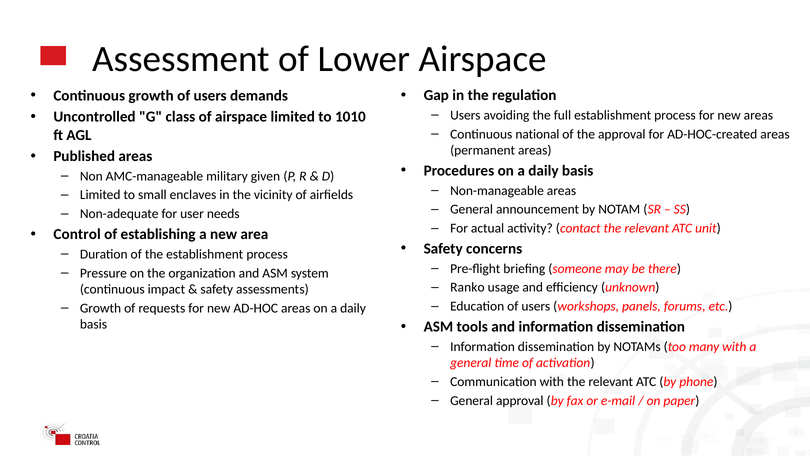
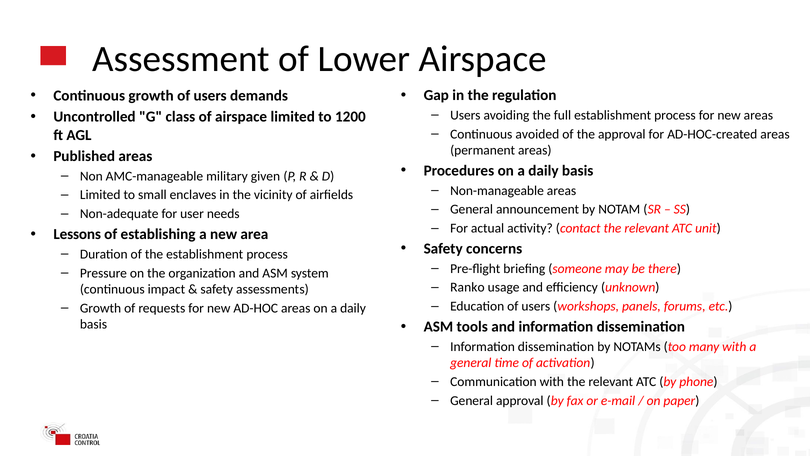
1010: 1010 -> 1200 (350, 117)
national: national -> avoided (537, 134)
Control: Control -> Lessons (77, 234)
